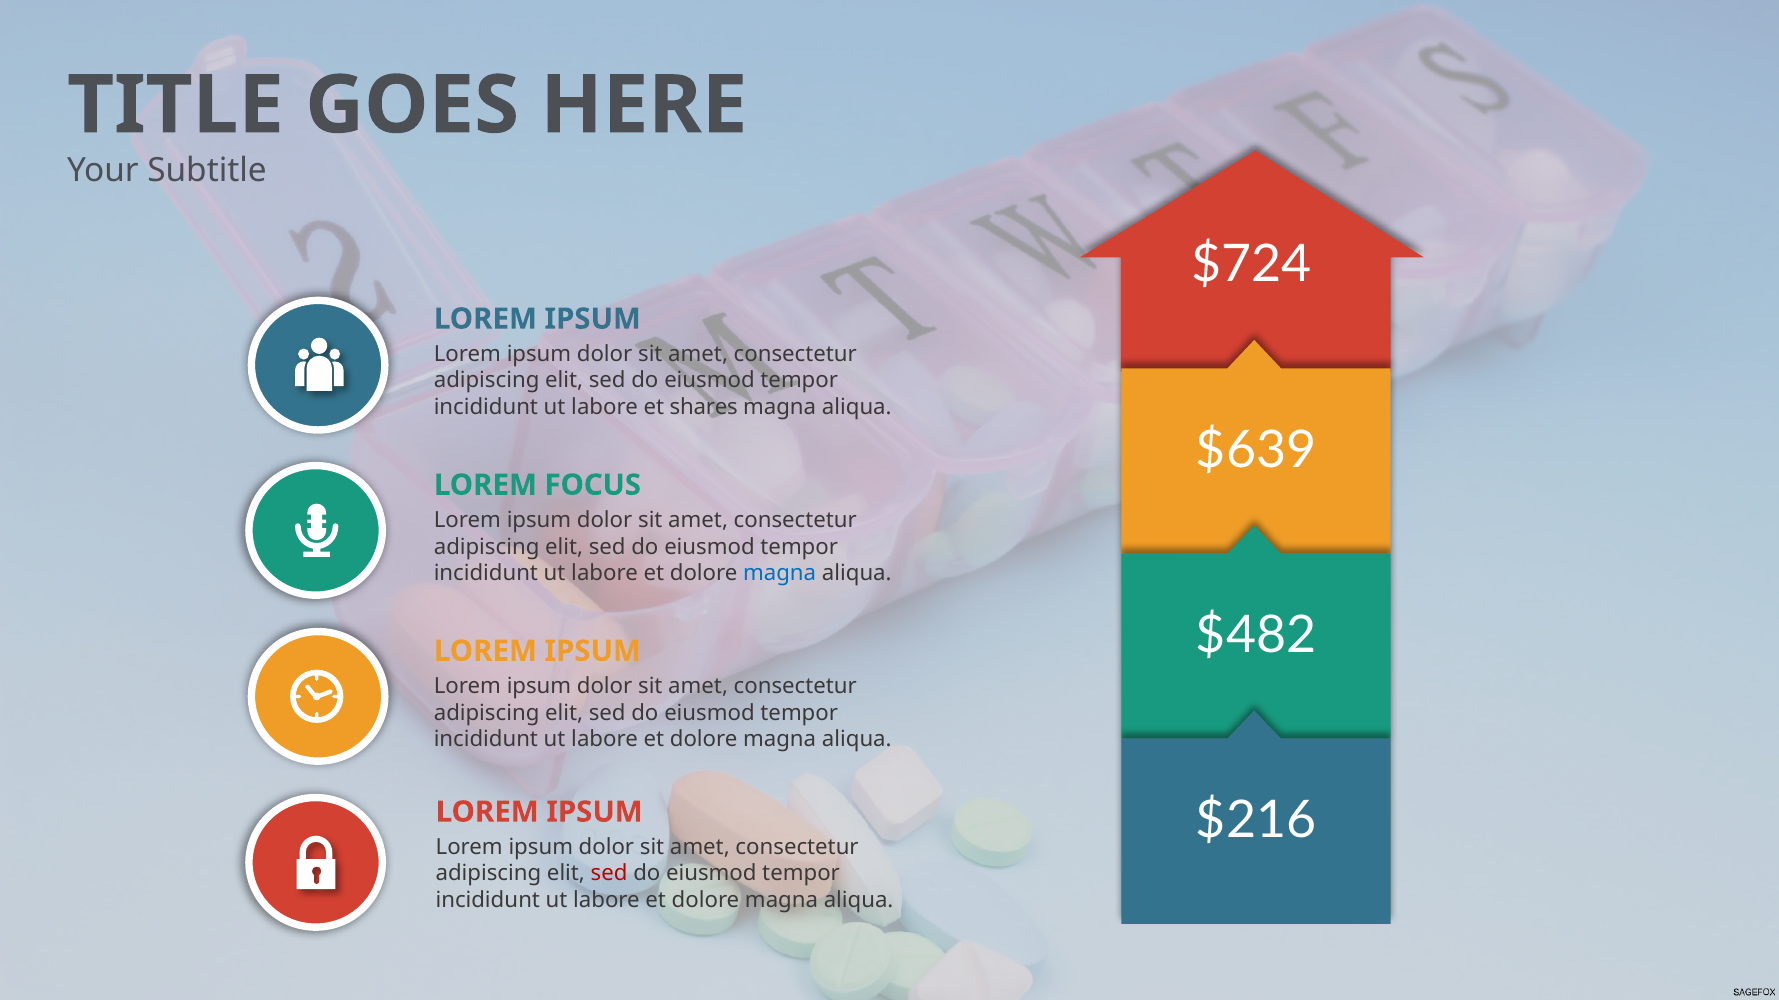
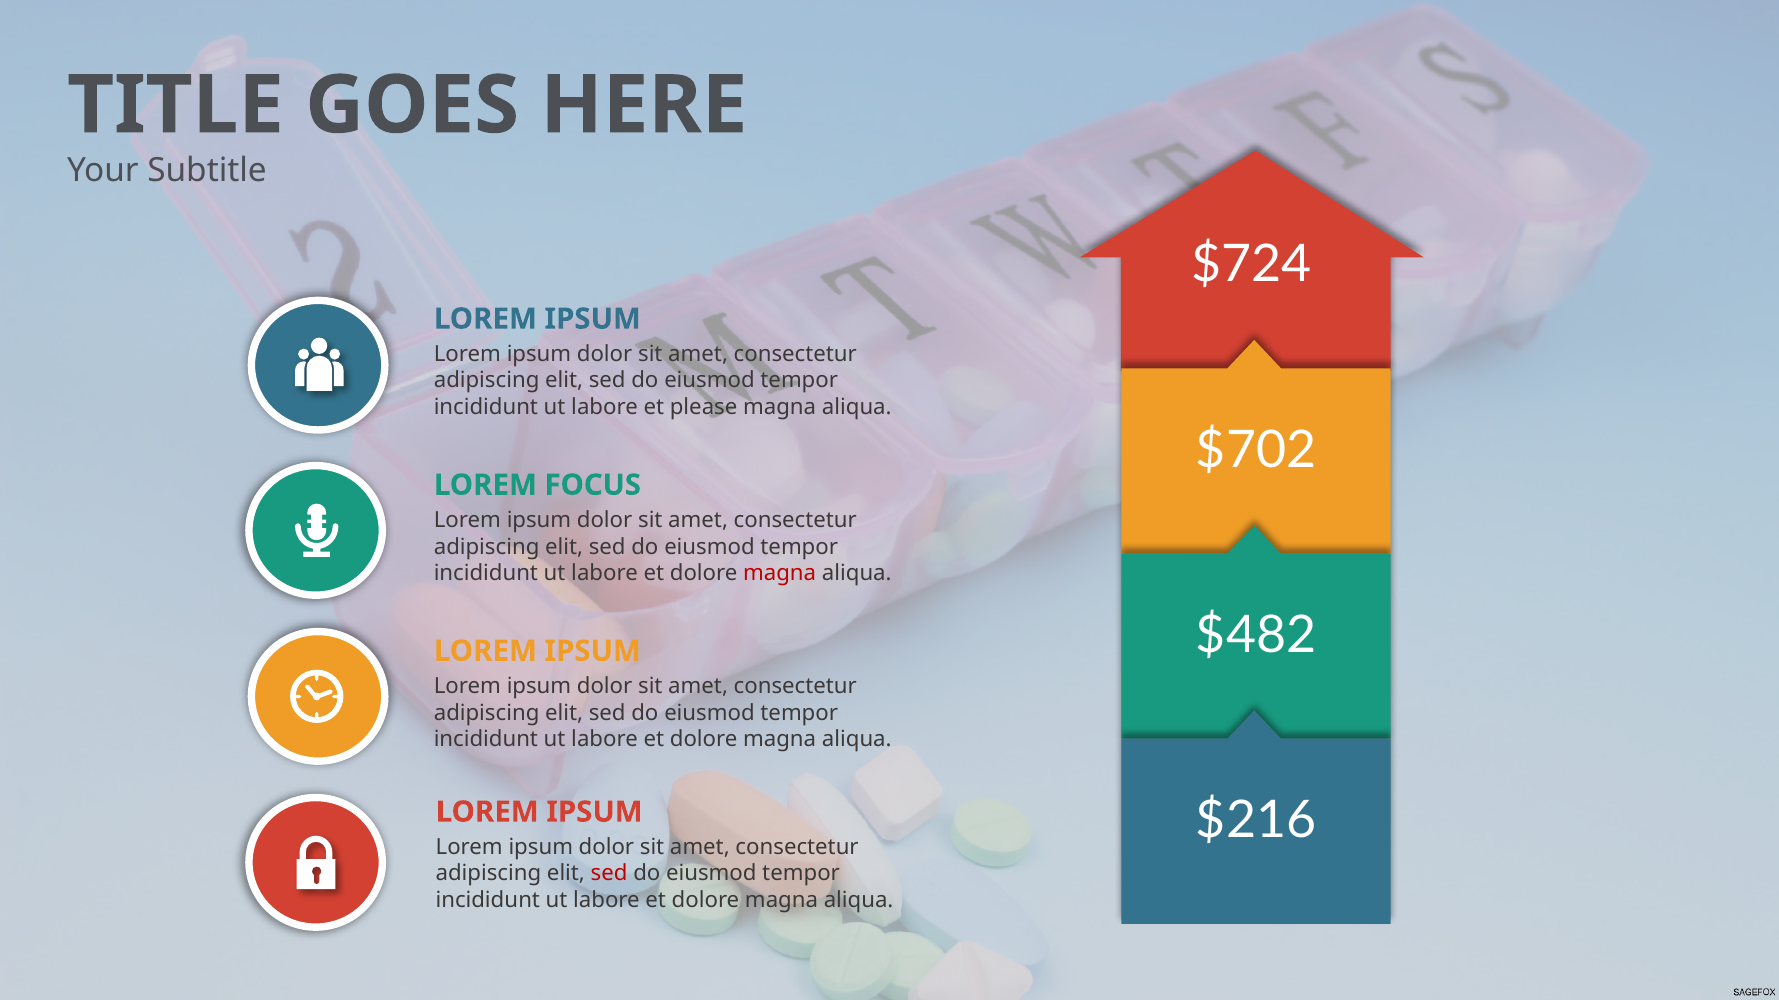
shares: shares -> please (704, 408)
$639: $639 -> $702 (1256, 451)
magna colour: blue -> red (780, 574)
